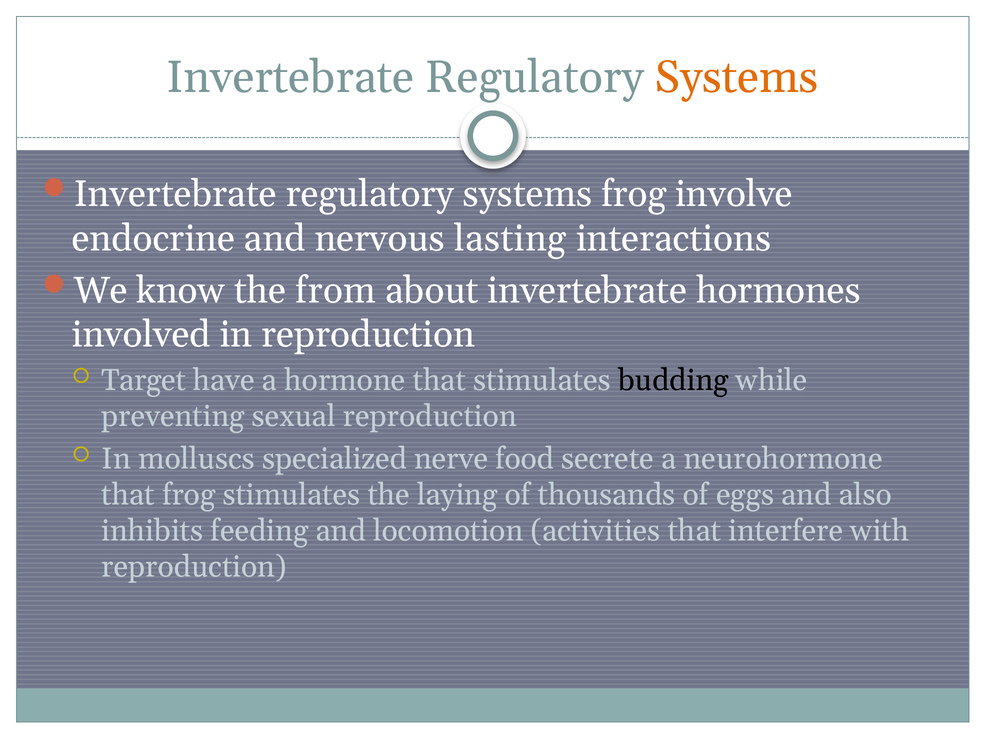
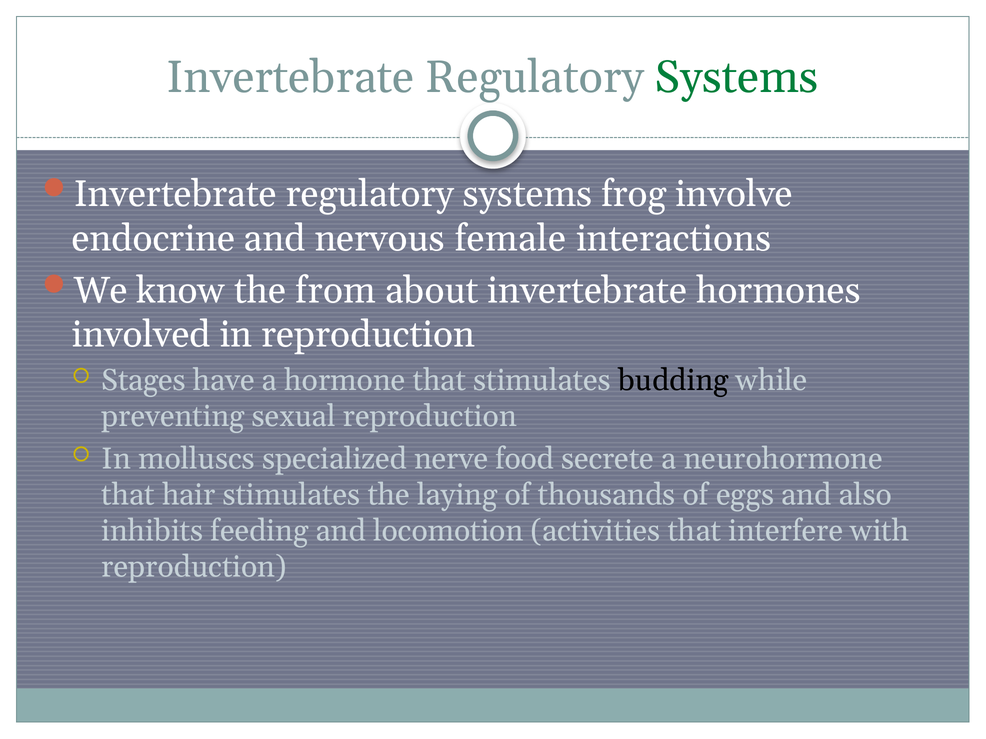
Systems colour: orange -> green (737, 78)
lasting: lasting -> female (510, 239)
Target: Target -> Stages (144, 381)
that frog: frog -> hair (189, 495)
